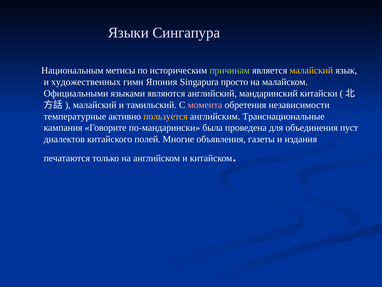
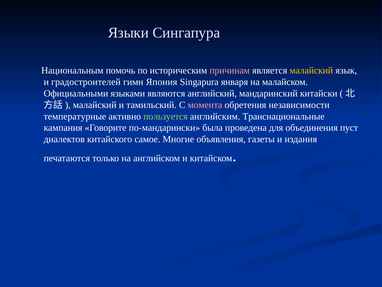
метисы: метисы -> помочь (121, 70)
причинам colour: light green -> pink (230, 70)
художественных: художественных -> градостроителей (86, 82)
просто: просто -> января (234, 82)
пользуется colour: yellow -> light green (166, 116)
полей: полей -> самое (147, 139)
